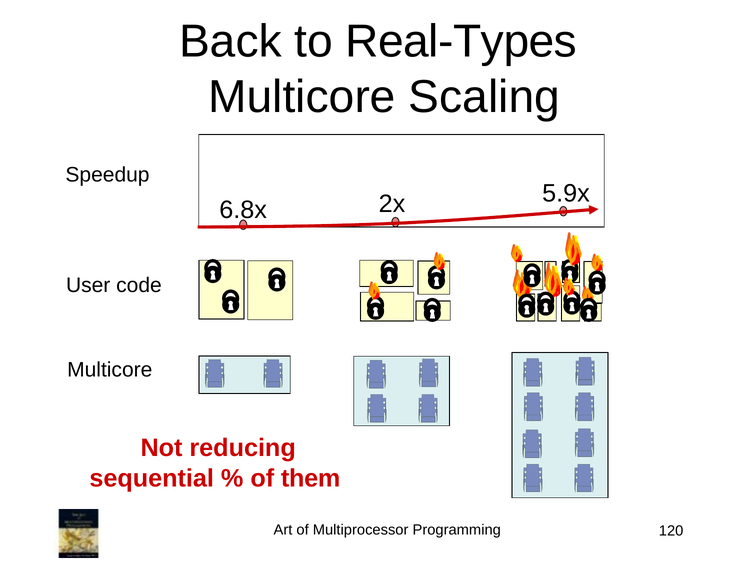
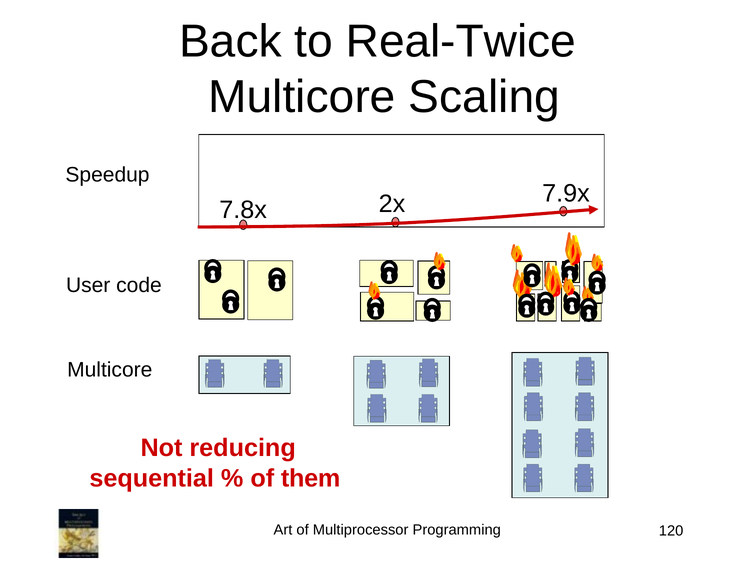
Real-Types: Real-Types -> Real-Twice (461, 42)
6.8x: 6.8x -> 7.8x (243, 210)
5.9x: 5.9x -> 7.9x (566, 193)
